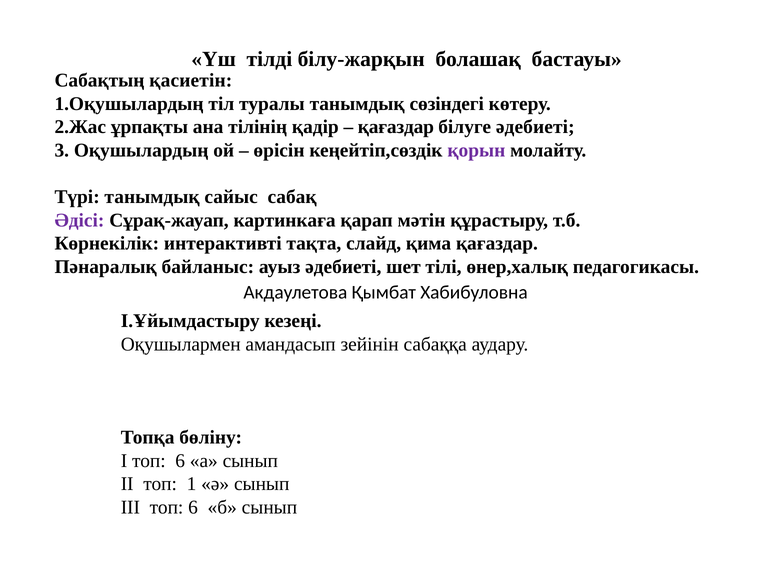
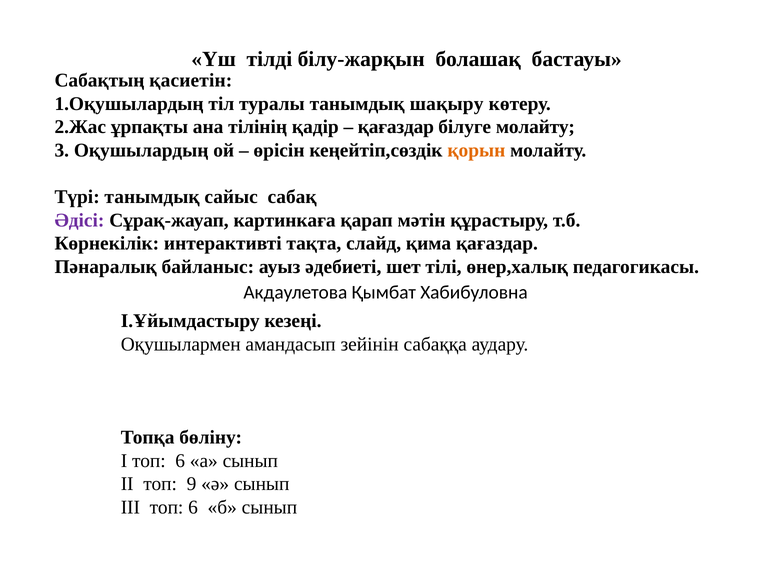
сөзіндегі: сөзіндегі -> шақыру (447, 104)
білуге әдебиеті: әдебиеті -> молайту (535, 127)
қорын colour: purple -> orange (476, 150)
1: 1 -> 9 (192, 484)
